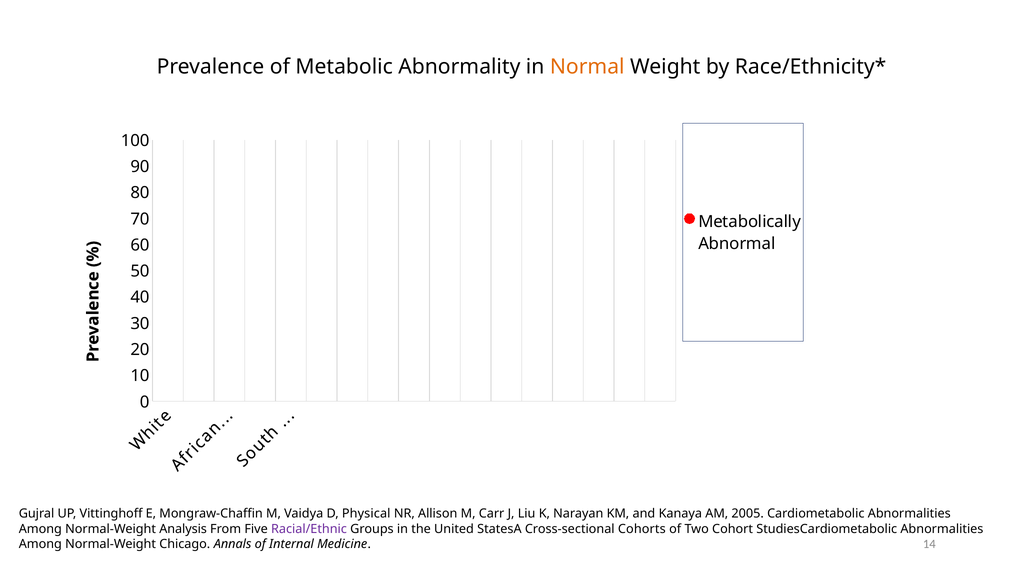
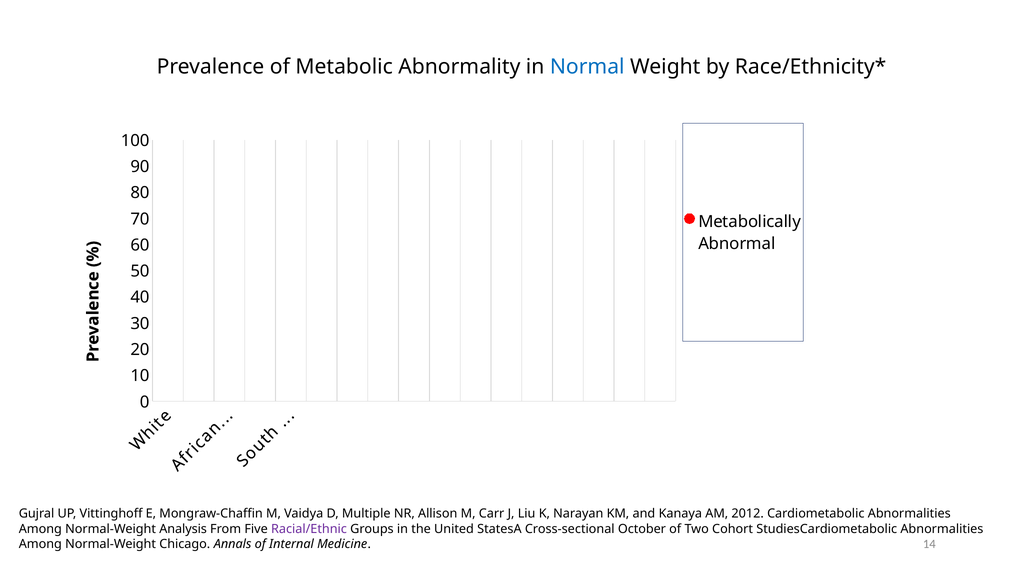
Normal colour: orange -> blue (587, 67)
Physical: Physical -> Multiple (366, 513)
2005: 2005 -> 2012 (748, 513)
Cohorts: Cohorts -> October (642, 529)
